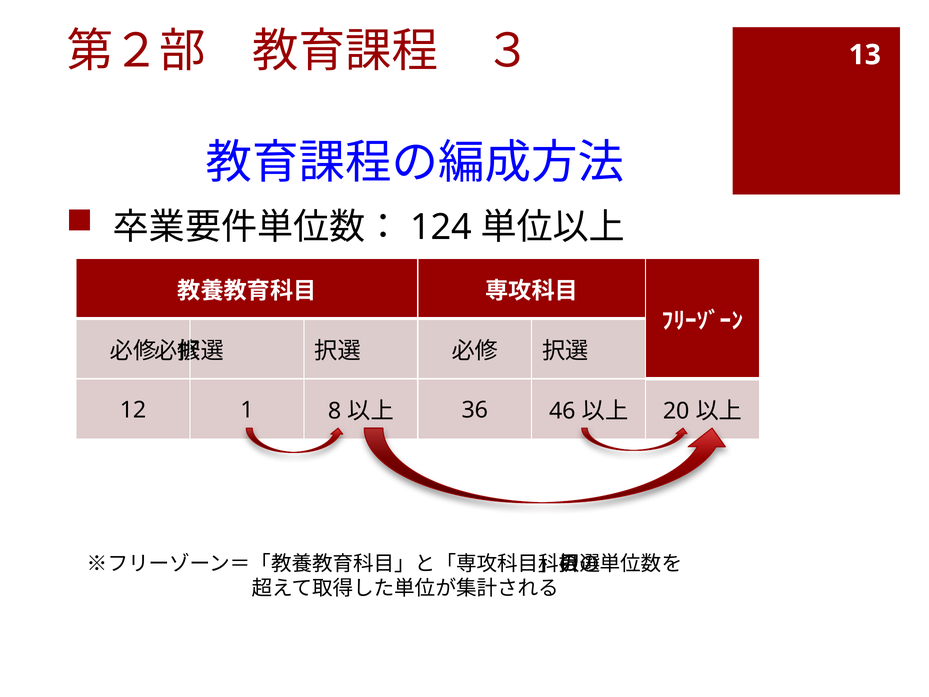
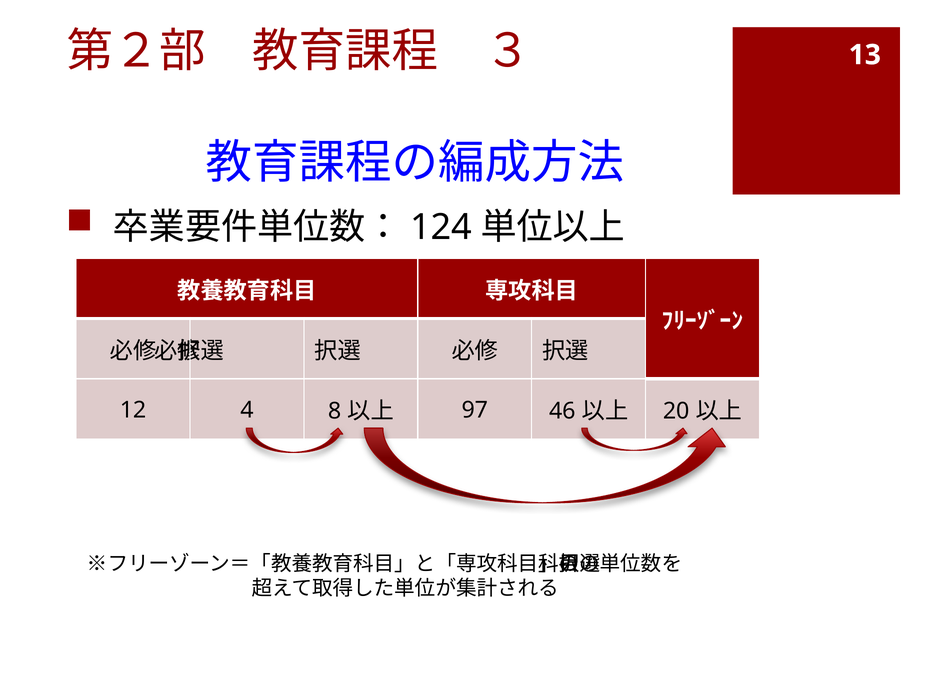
1: 1 -> 4 (247, 410)
36: 36 -> 97 (475, 410)
